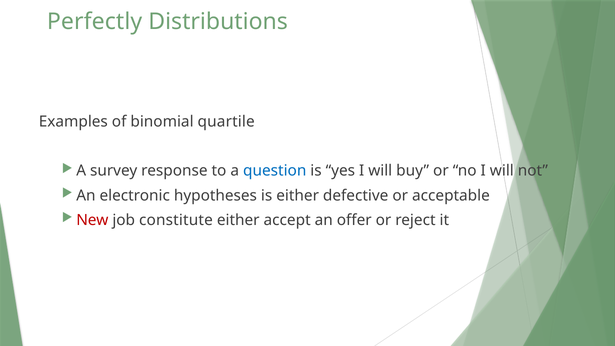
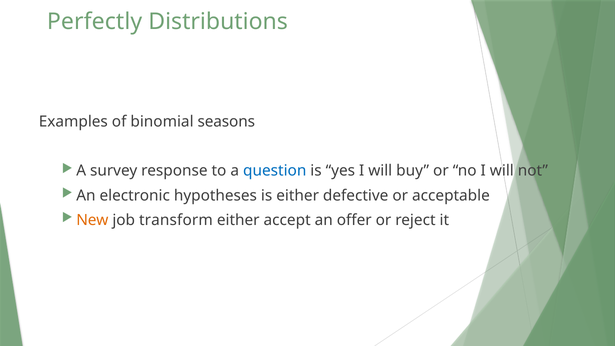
quartile: quartile -> seasons (226, 122)
New colour: red -> orange (92, 220)
constitute: constitute -> transform (176, 220)
